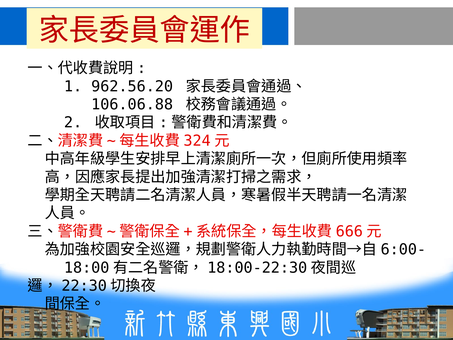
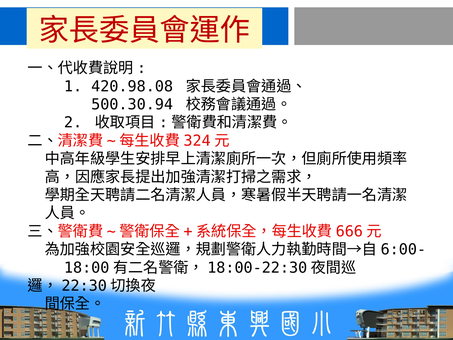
962.56.20: 962.56.20 -> 420.98.08 (132, 86)
106.06.88: 106.06.88 -> 500.30.94 (132, 104)
